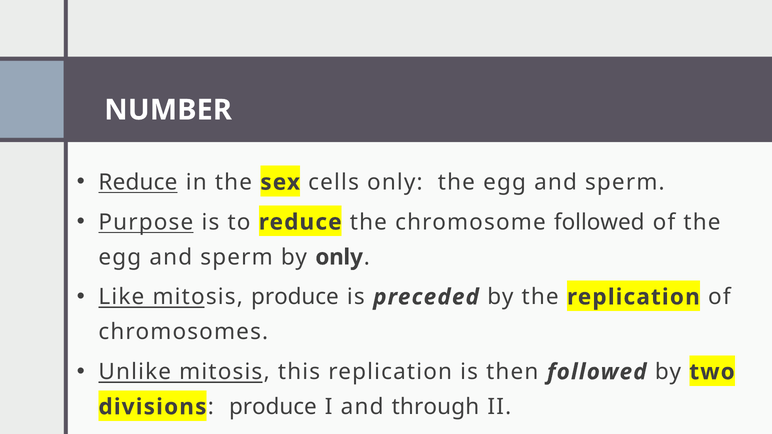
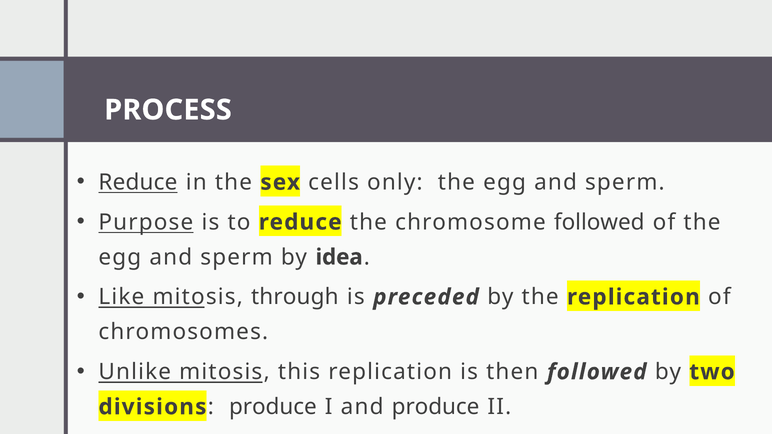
NUMBER: NUMBER -> PROCESS (168, 110)
by only: only -> idea (339, 257)
mitosis produce: produce -> through (295, 297)
and through: through -> produce (436, 407)
